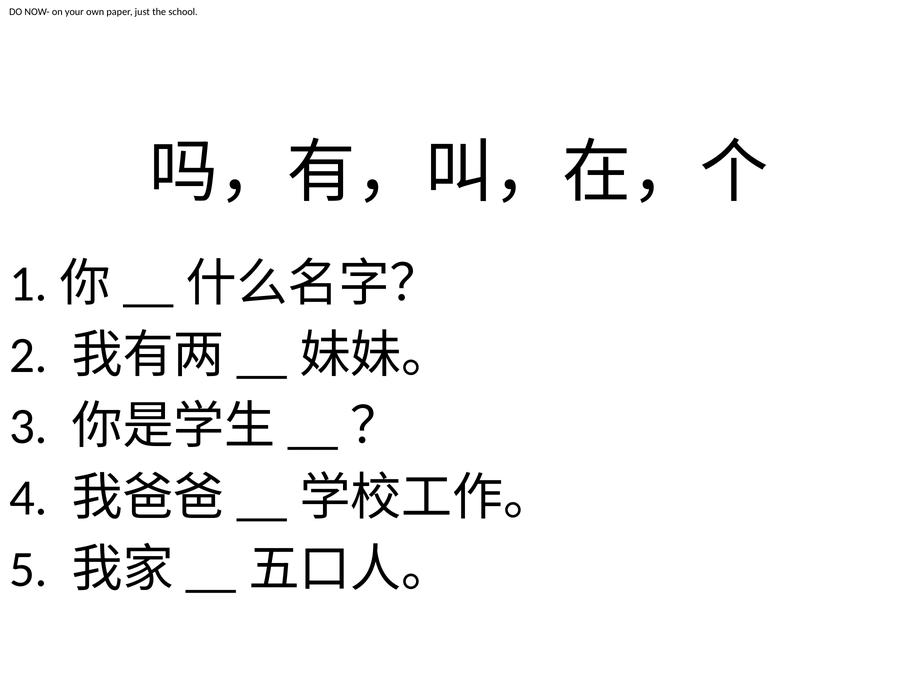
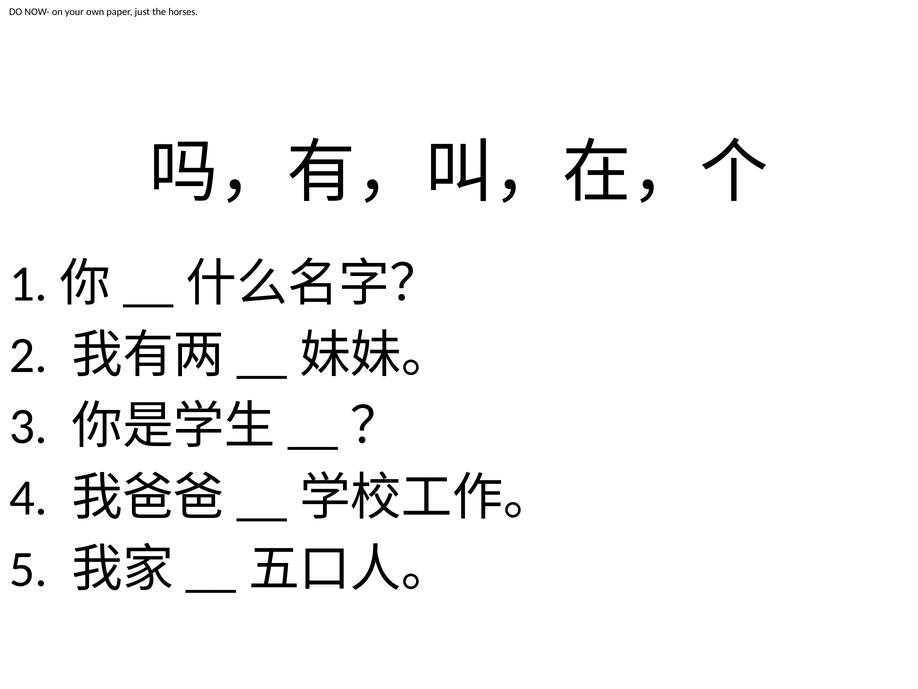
school: school -> horses (183, 12)
